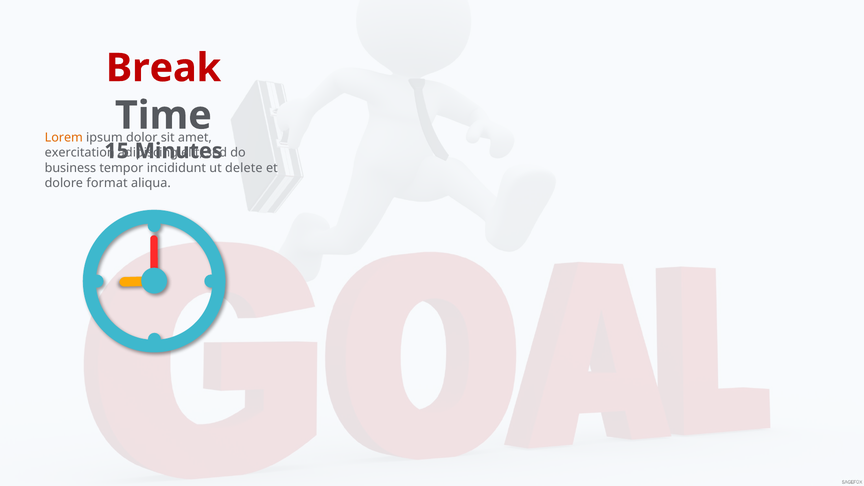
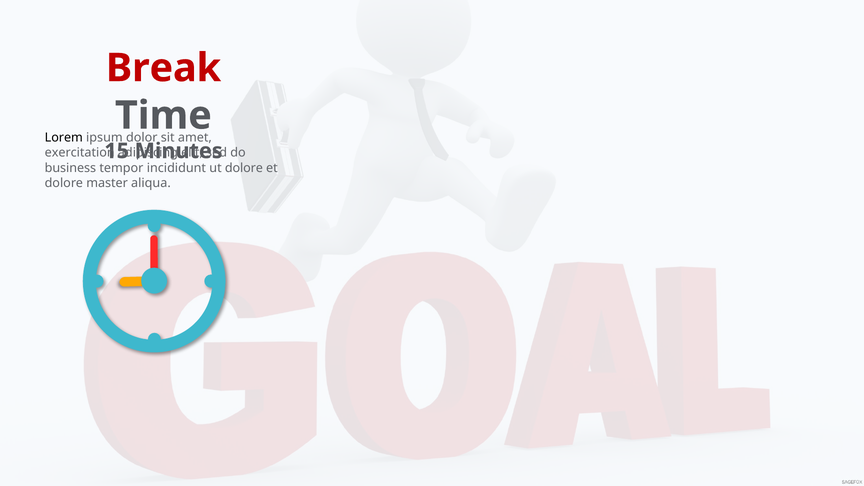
Lorem colour: orange -> black (64, 138)
delete: delete -> dolore (244, 168)
format: format -> master (107, 183)
